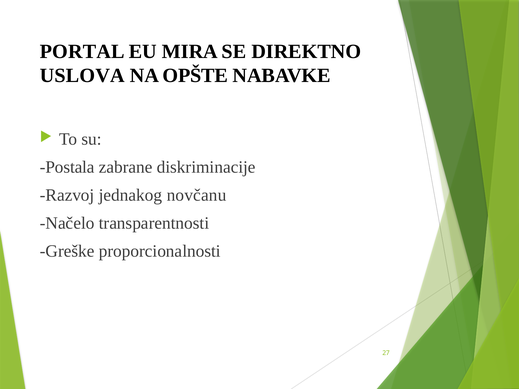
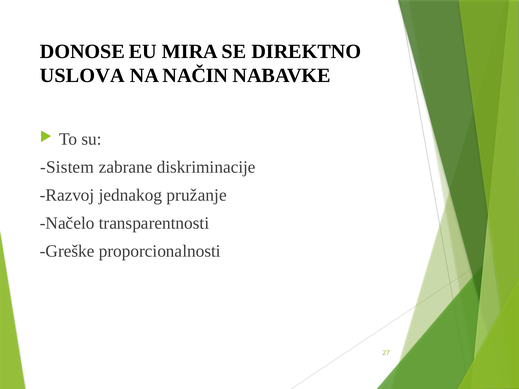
PORTAL: PORTAL -> DONOSE (82, 52)
OPŠTE: OPŠTE -> NAČIN (195, 76)
Postala: Postala -> Sistem (67, 167)
novčanu: novčanu -> pružanje (197, 195)
